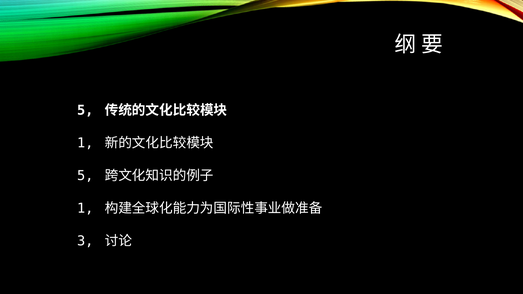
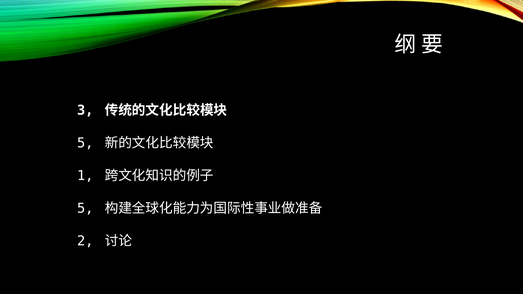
5: 5 -> 3 (85, 110)
1: 1 -> 5 (85, 143)
5: 5 -> 1 (85, 176)
1: 1 -> 5 (85, 209)
3: 3 -> 2 (85, 241)
